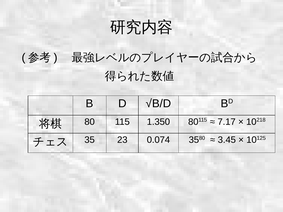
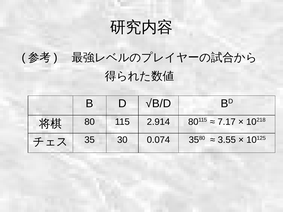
1.350: 1.350 -> 2.914 (158, 122)
23: 23 -> 30 (122, 140)
3.45: 3.45 -> 3.55 (227, 140)
